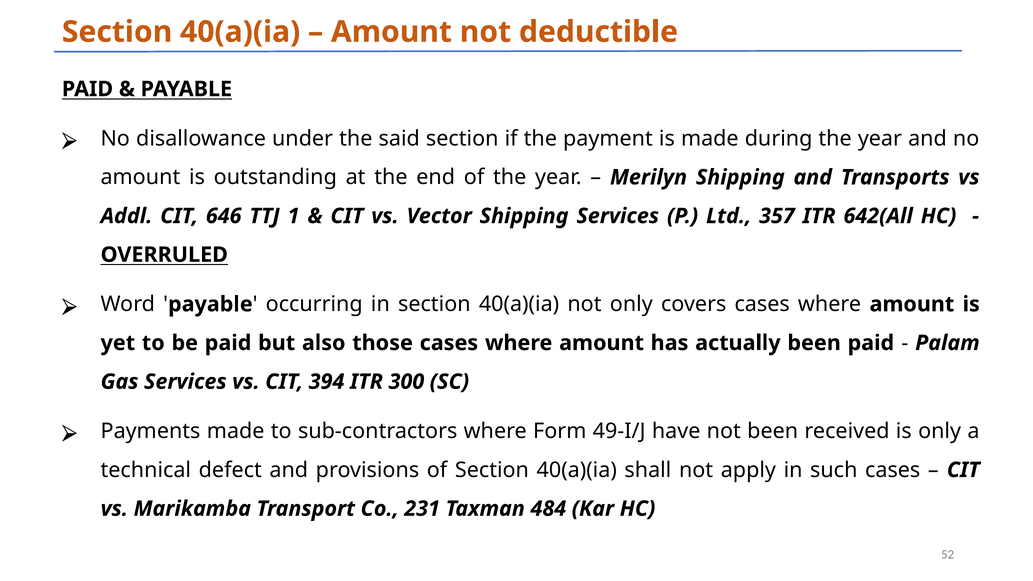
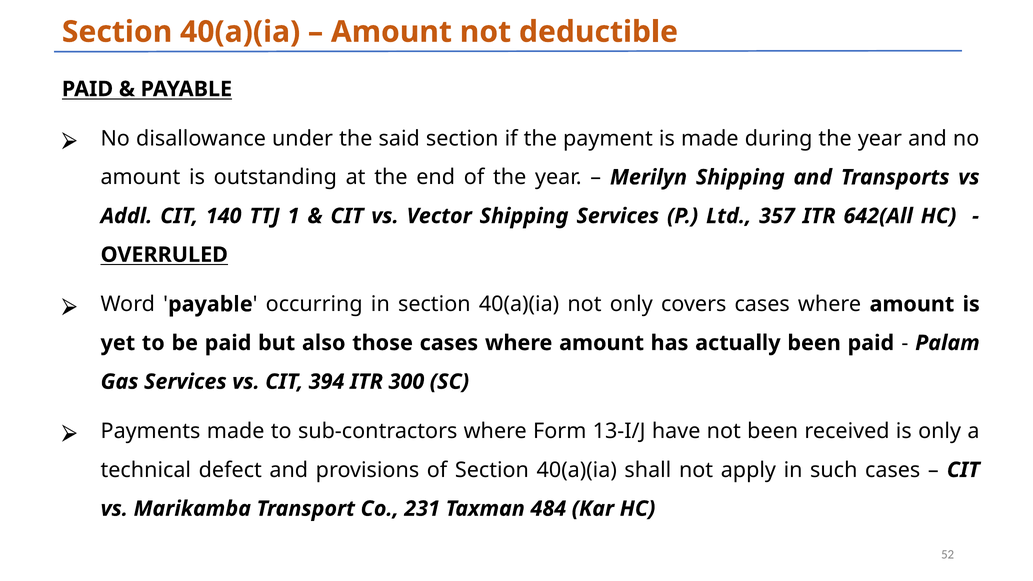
646: 646 -> 140 (224, 216)
49-I/J: 49-I/J -> 13-I/J (619, 431)
